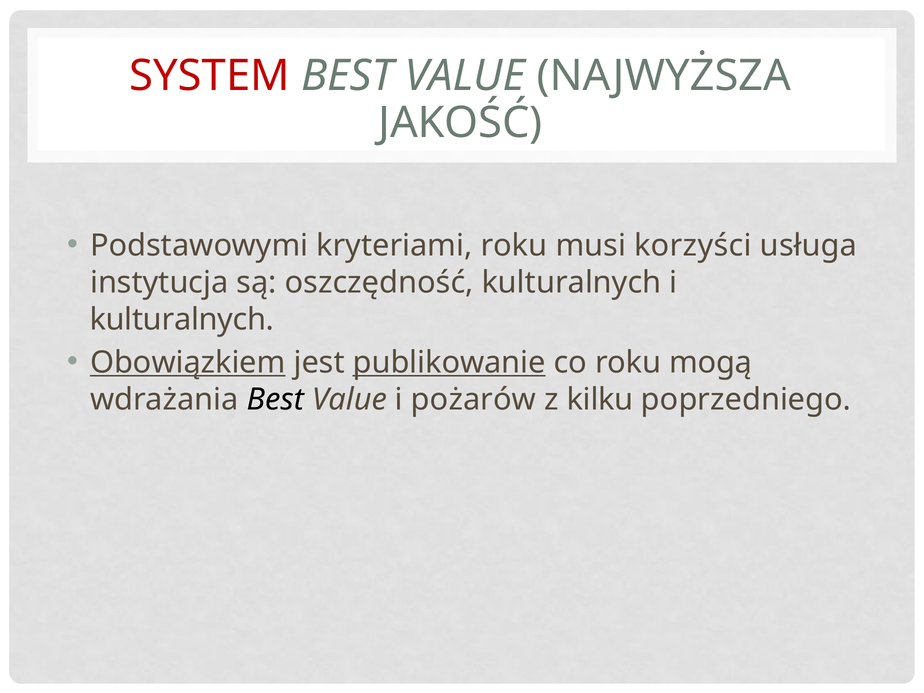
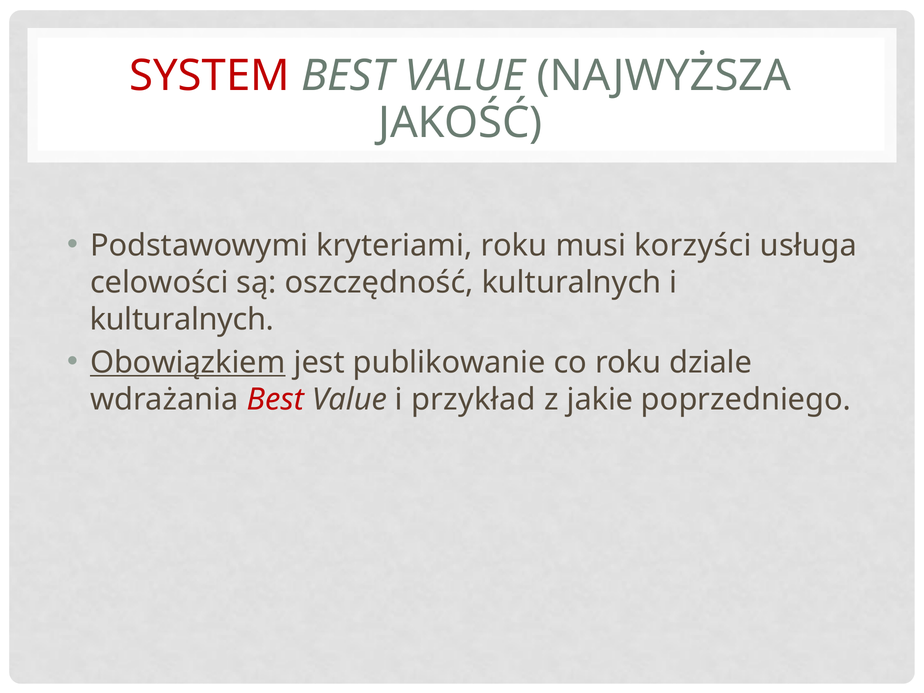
instytucja: instytucja -> celowości (159, 282)
publikowanie underline: present -> none (449, 362)
mogą: mogą -> dziale (711, 362)
Best colour: black -> red (275, 399)
pożarów: pożarów -> przykład (473, 399)
kilku: kilku -> jakie (600, 399)
